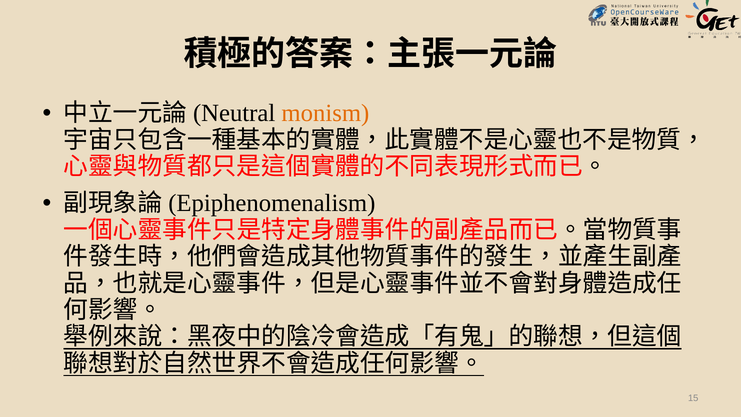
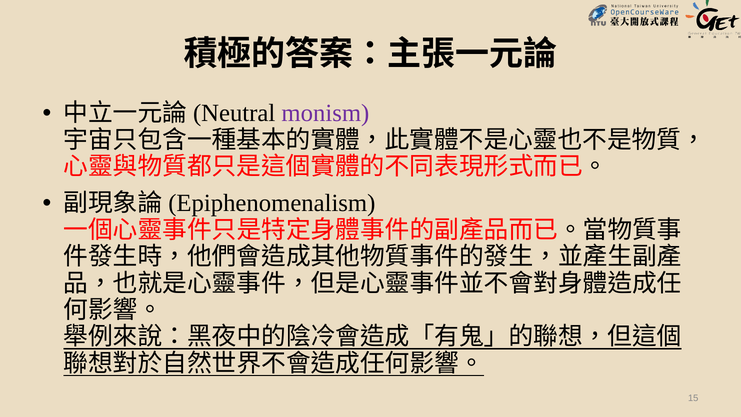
monism colour: orange -> purple (325, 113)
